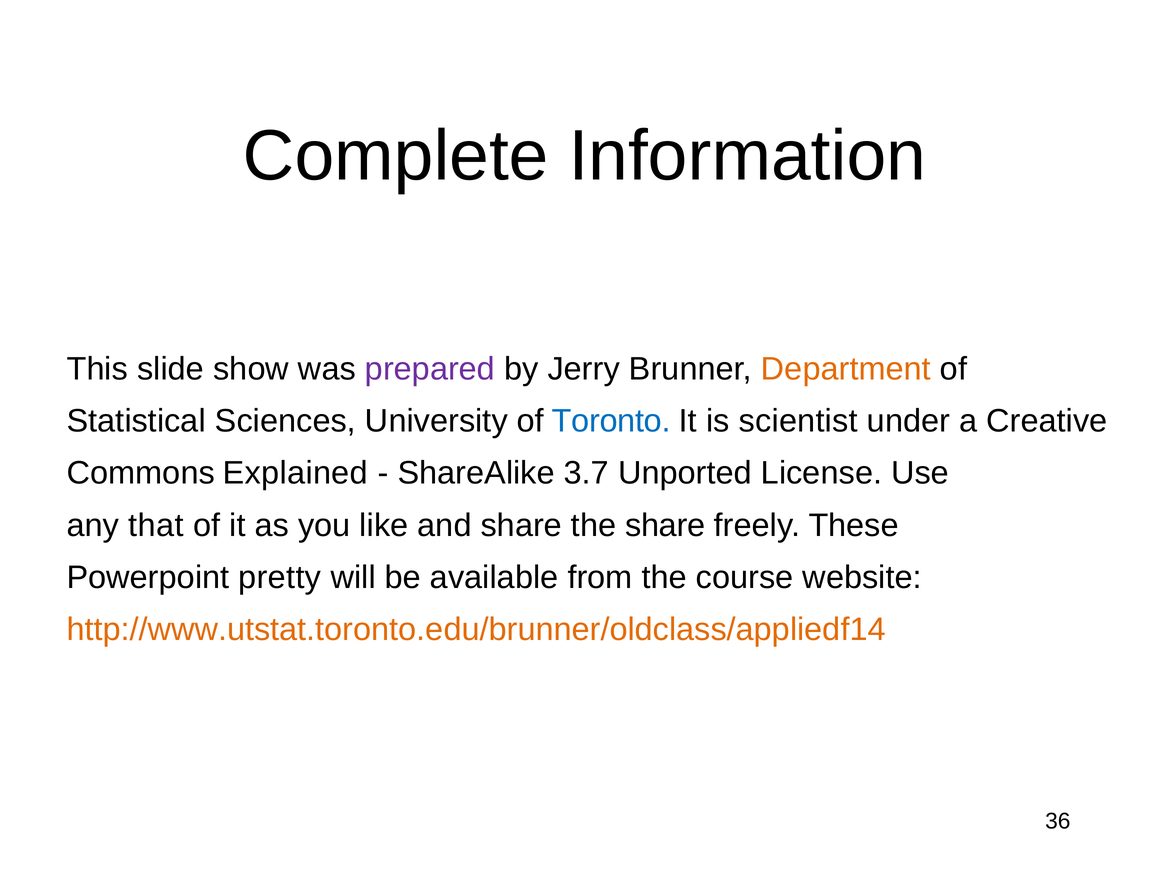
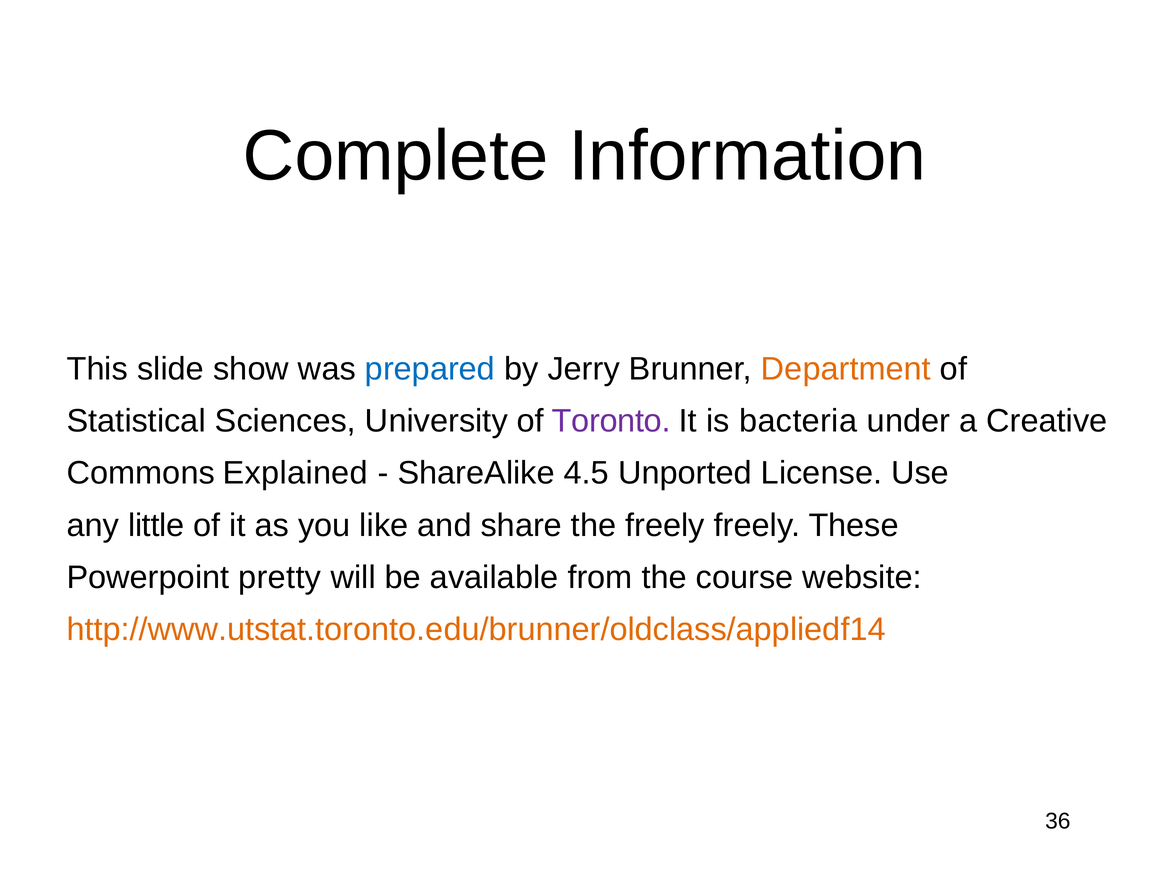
prepared colour: purple -> blue (430, 369)
Toronto colour: blue -> purple (611, 421)
scientist: scientist -> bacteria (798, 421)
3.7: 3.7 -> 4.5 (586, 473)
that: that -> little (156, 525)
the share: share -> freely (665, 525)
